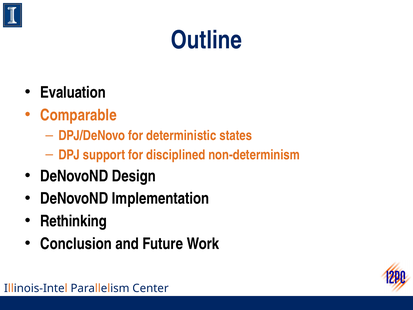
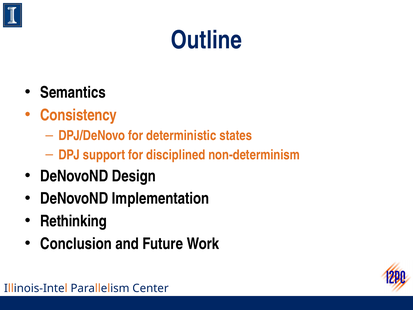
Evaluation: Evaluation -> Semantics (73, 92)
Comparable: Comparable -> Consistency (79, 115)
